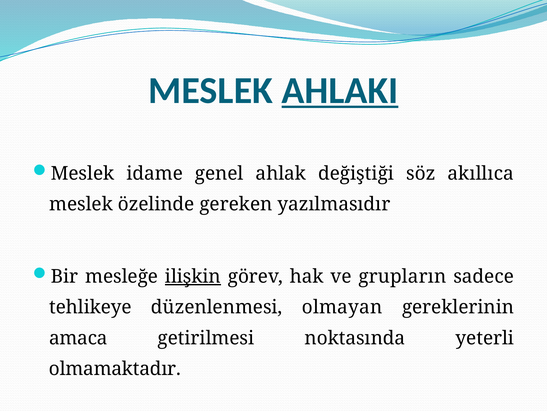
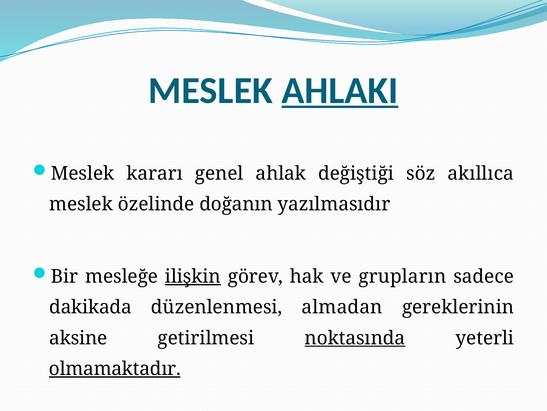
idame: idame -> kararı (155, 173)
gereken: gereken -> doğanın (236, 204)
tehlikeye: tehlikeye -> dakikada (91, 307)
olmayan: olmayan -> almadan (342, 307)
amaca: amaca -> aksine (78, 337)
noktasında underline: none -> present (355, 337)
olmamaktadır underline: none -> present (115, 368)
